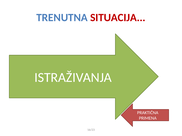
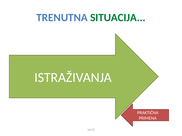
SITUACIJA colour: red -> green (118, 18)
